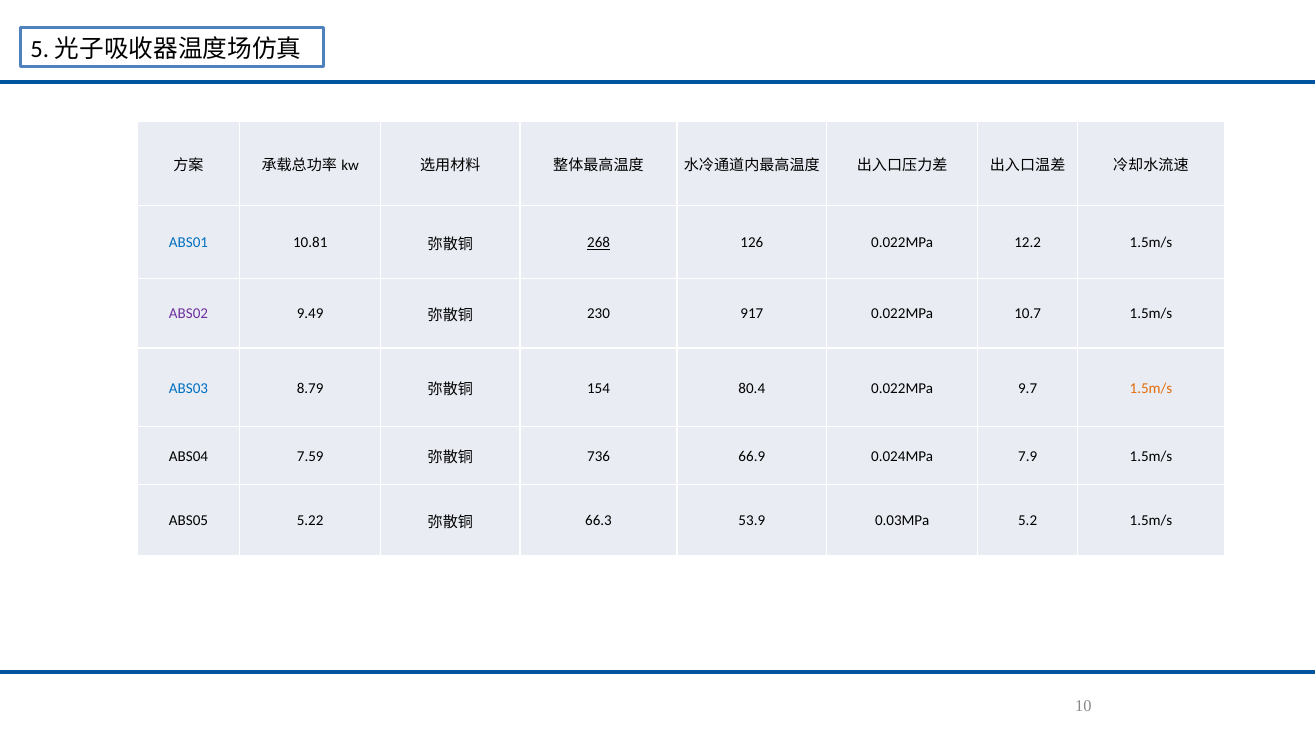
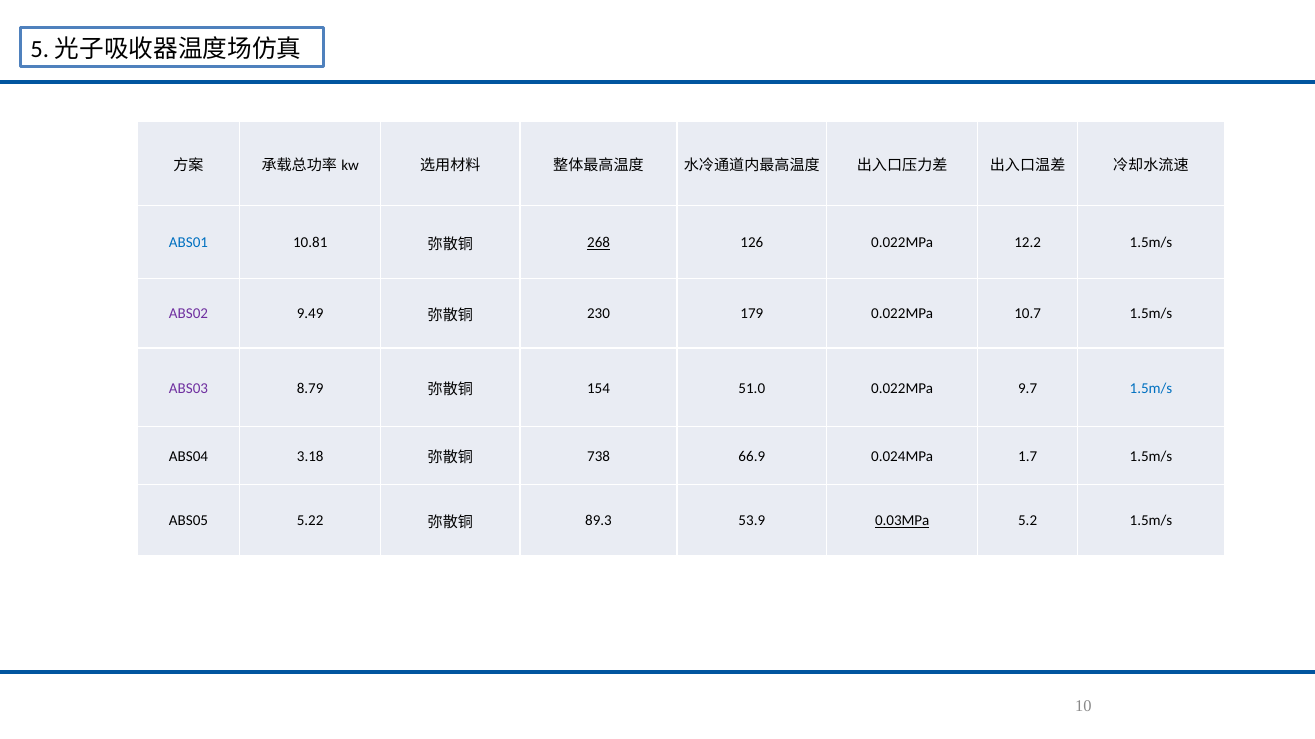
917: 917 -> 179 (752, 314)
ABS03 colour: blue -> purple (189, 388)
80.4: 80.4 -> 51.0 (752, 388)
1.5m/s colour: orange -> blue (1151, 388)
7.59: 7.59 -> 3.18 (310, 457)
736: 736 -> 738 (599, 457)
7.9: 7.9 -> 1.7 (1028, 457)
66.3: 66.3 -> 89.3 (599, 521)
0.03MPa underline: none -> present (902, 521)
